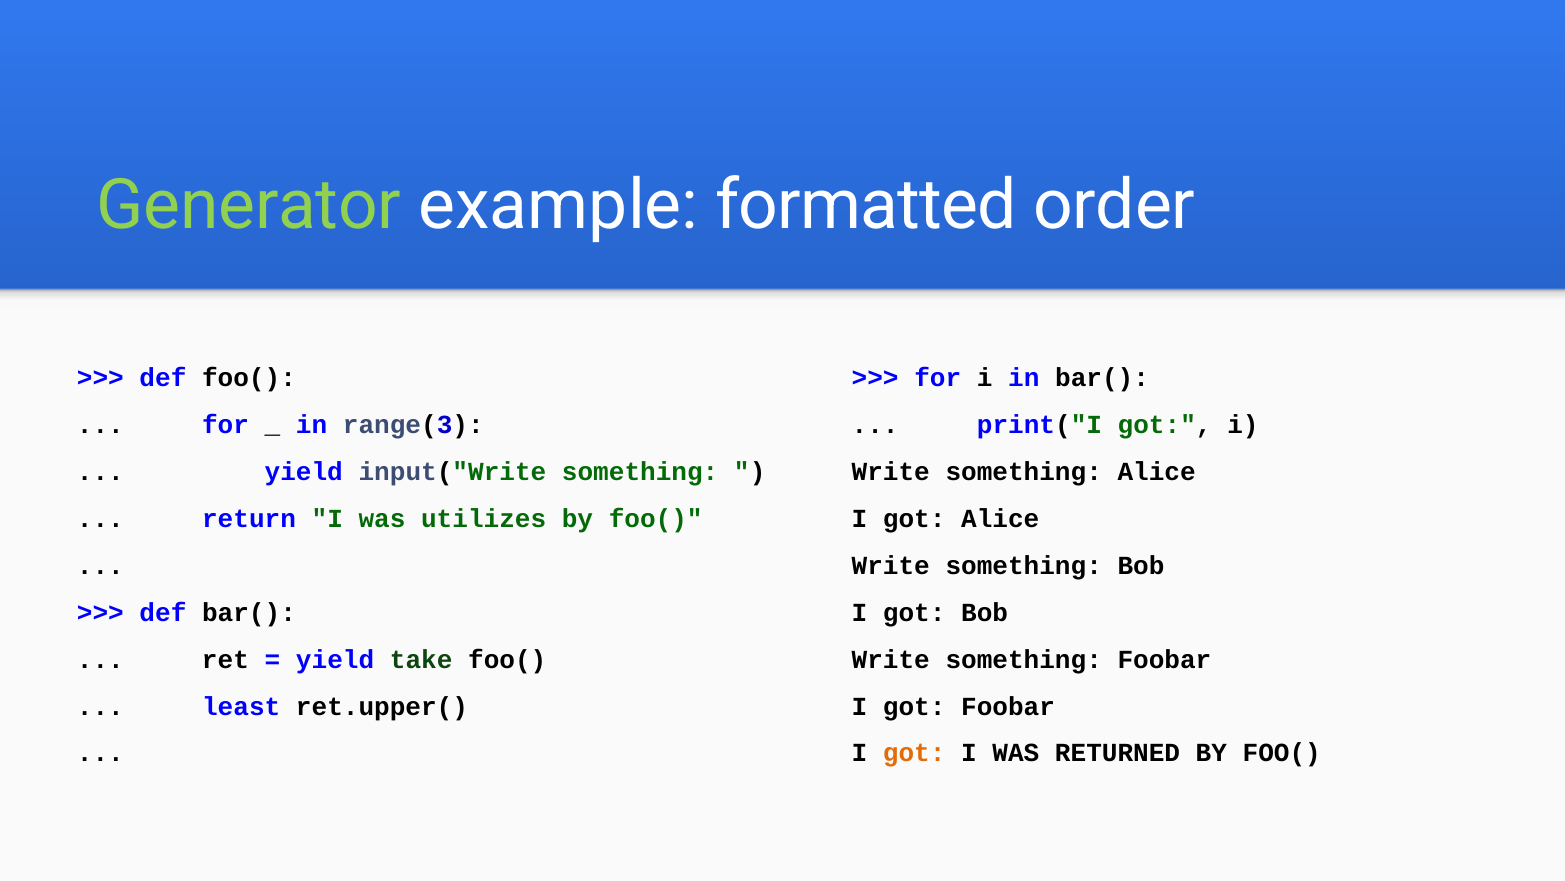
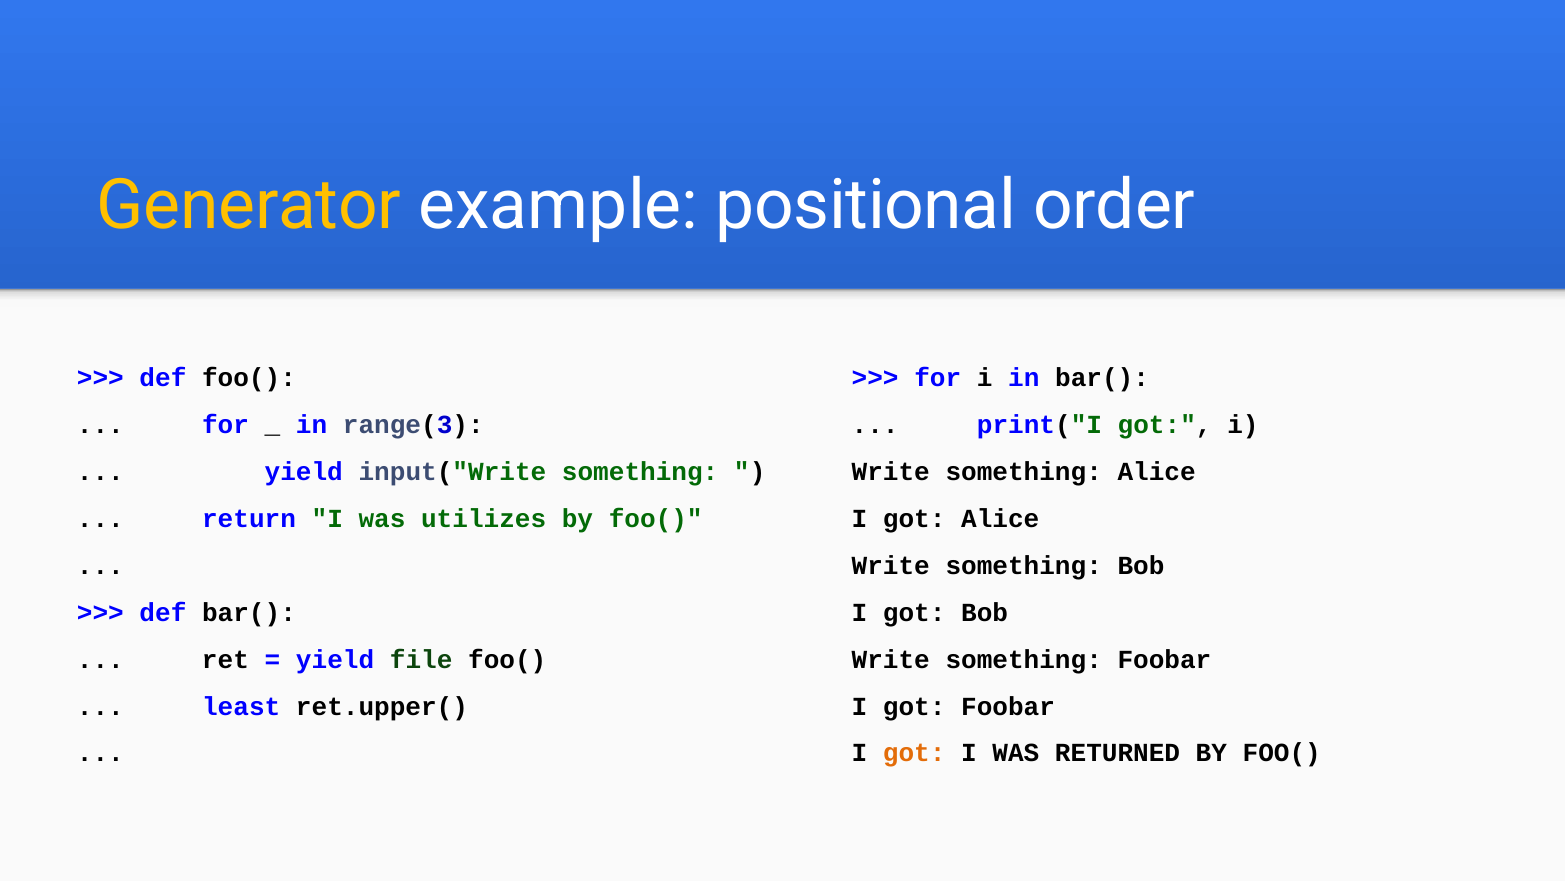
Generator colour: light green -> yellow (249, 205)
formatted: formatted -> positional (866, 205)
take: take -> file (421, 659)
